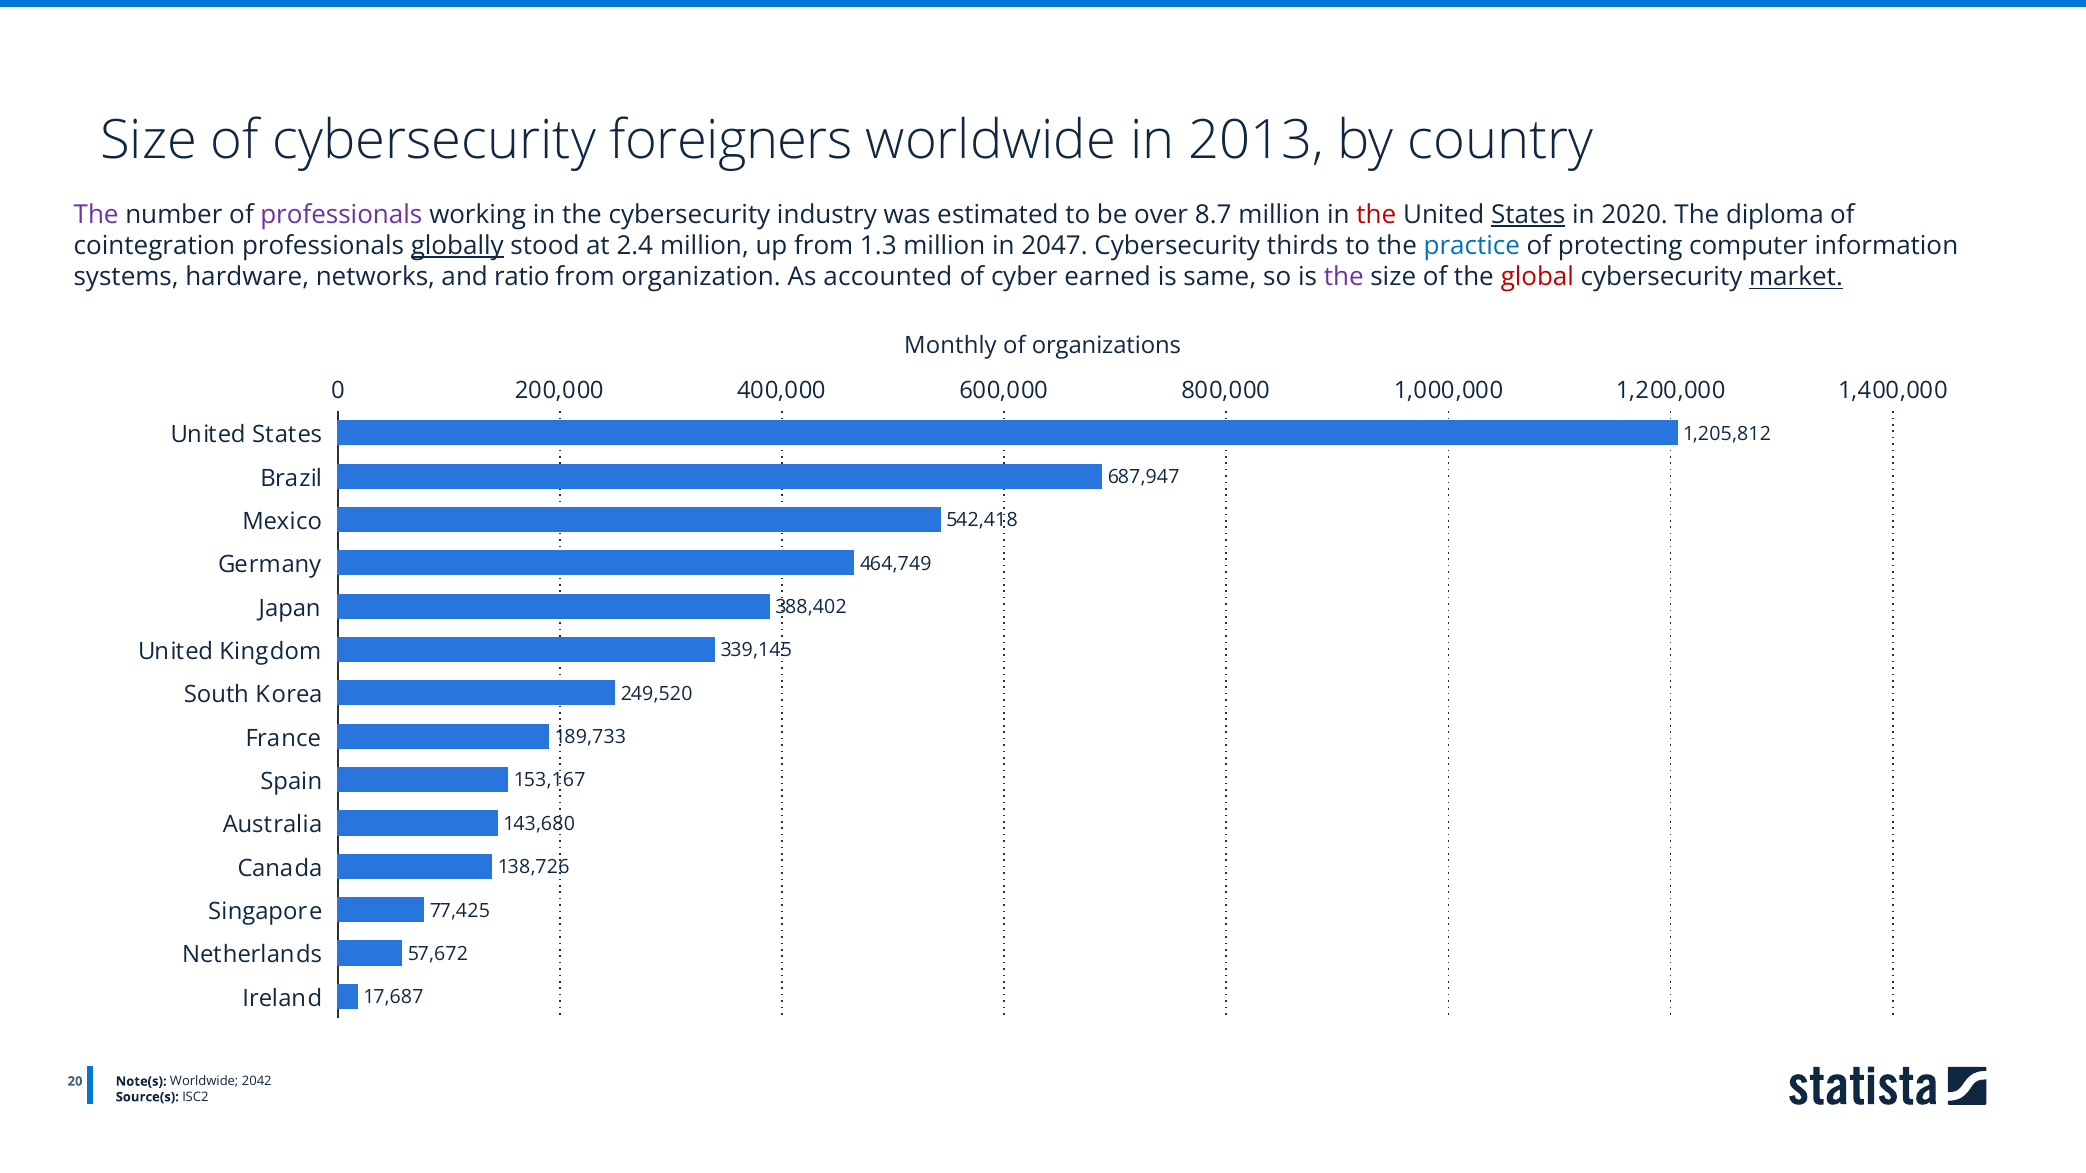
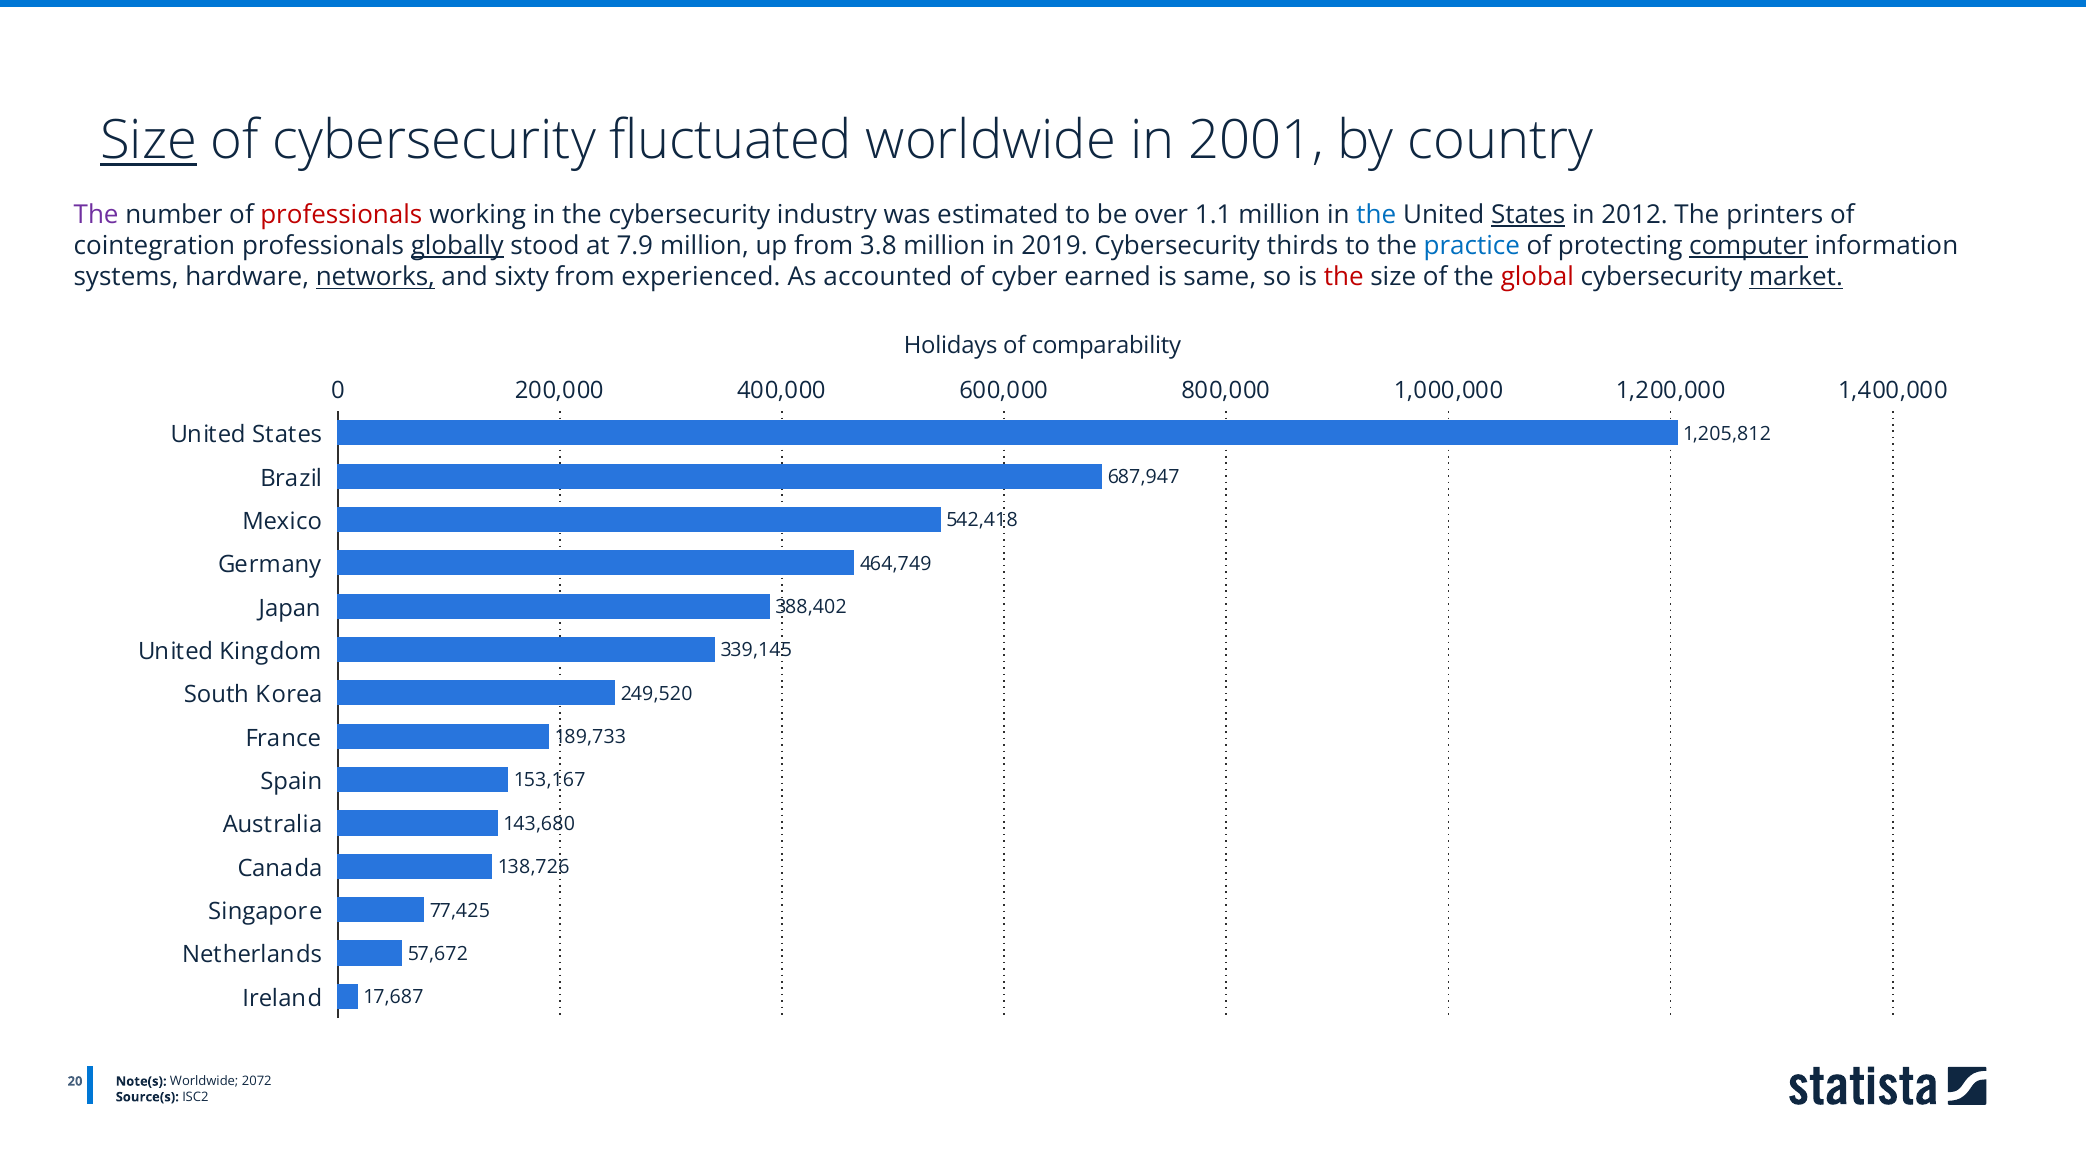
Size underline: none -> present (149, 141)
foreigners: foreigners -> fluctuated (731, 141)
2013: 2013 -> 2001 (1256, 141)
professionals colour: purple -> red (341, 215)
8.7: 8.7 -> 1.1 (1213, 215)
the colour: red -> blue (1376, 215)
2020: 2020 -> 2012 (1635, 215)
diploma: diploma -> printers (1775, 215)
2.4: 2.4 -> 7.9 (635, 246)
1.3: 1.3 -> 3.8 (878, 246)
2047: 2047 -> 2019 (1055, 246)
computer underline: none -> present (1748, 246)
networks underline: none -> present (375, 277)
ratio: ratio -> sixty (522, 277)
organization: organization -> experienced (701, 277)
the colour: purple -> red (1344, 277)
Monthly: Monthly -> Holidays (951, 346)
organizations: organizations -> comparability (1106, 346)
2042: 2042 -> 2072 (257, 1082)
